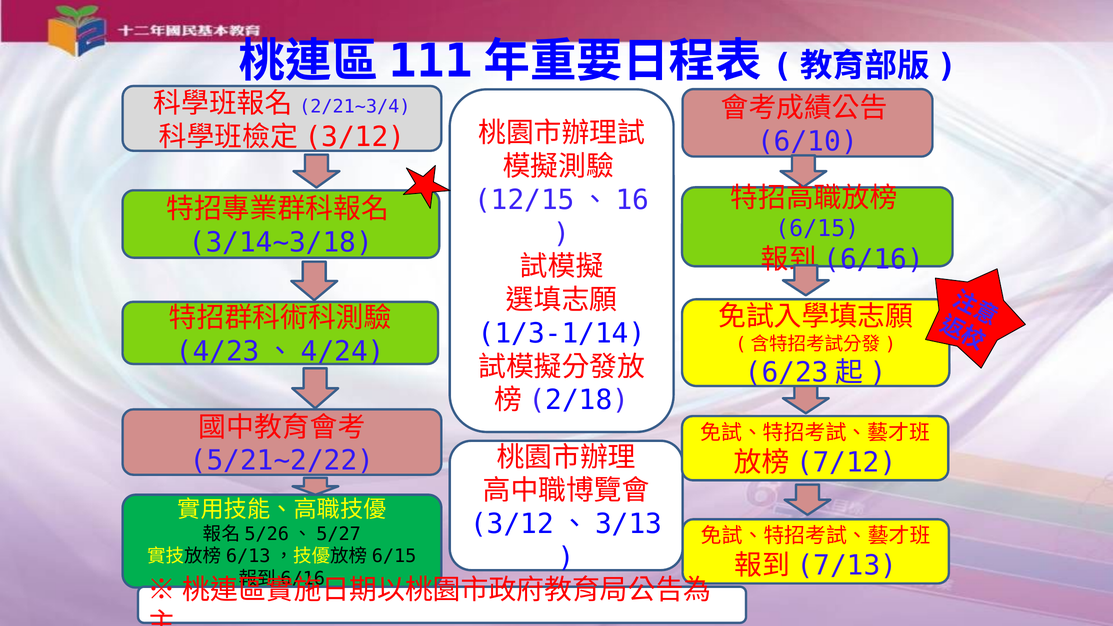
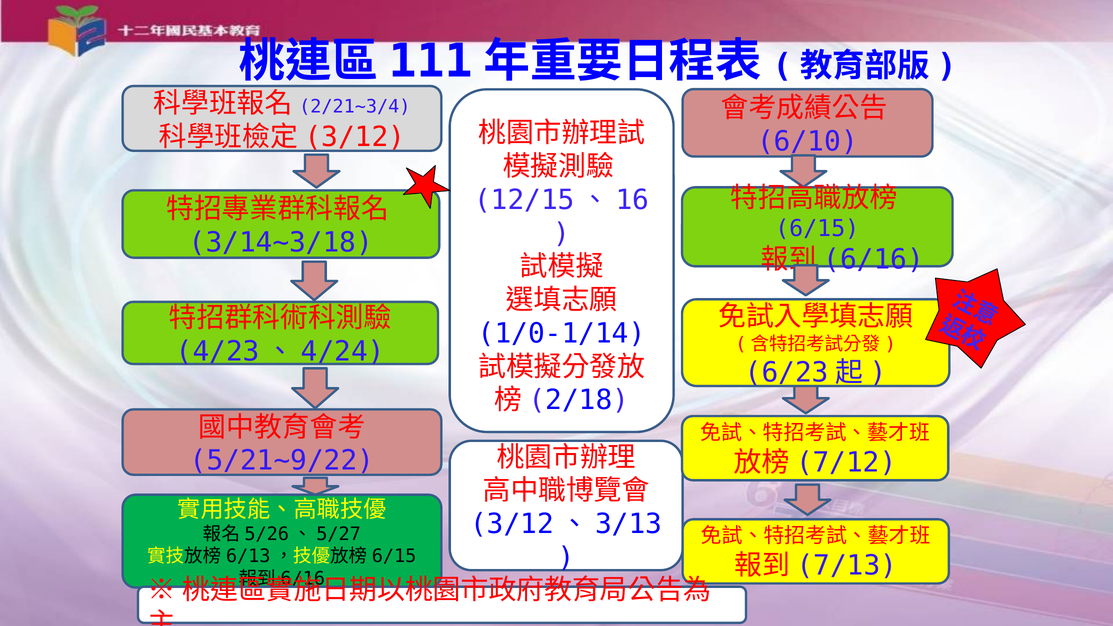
1/3-1/14: 1/3-1/14 -> 1/0-1/14 (562, 334)
5/21~2/22: 5/21~2/22 -> 5/21~9/22 (282, 461)
